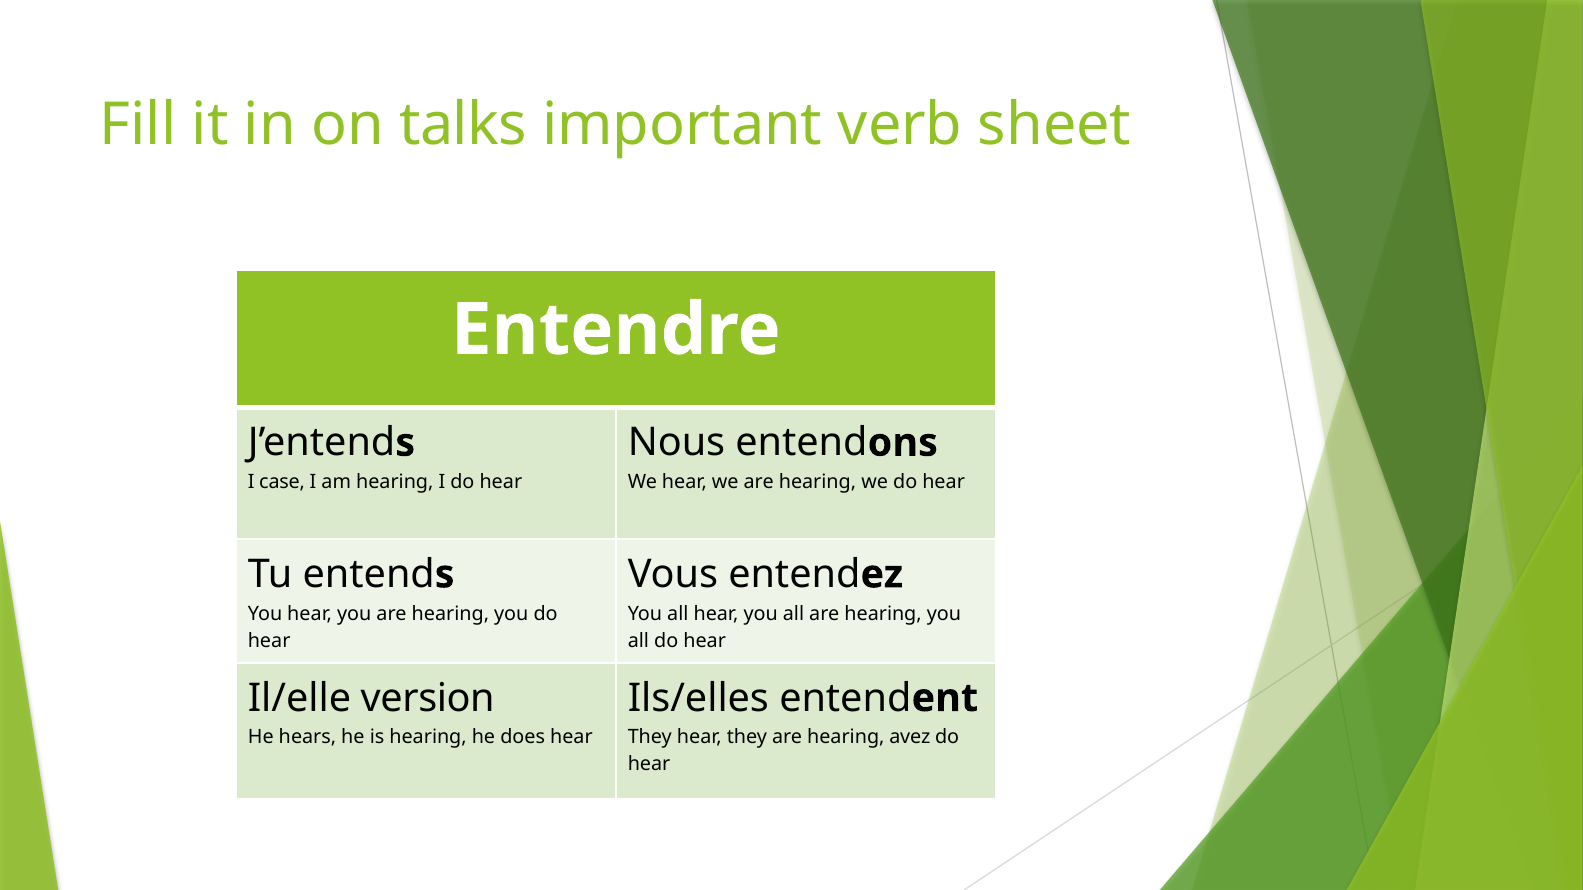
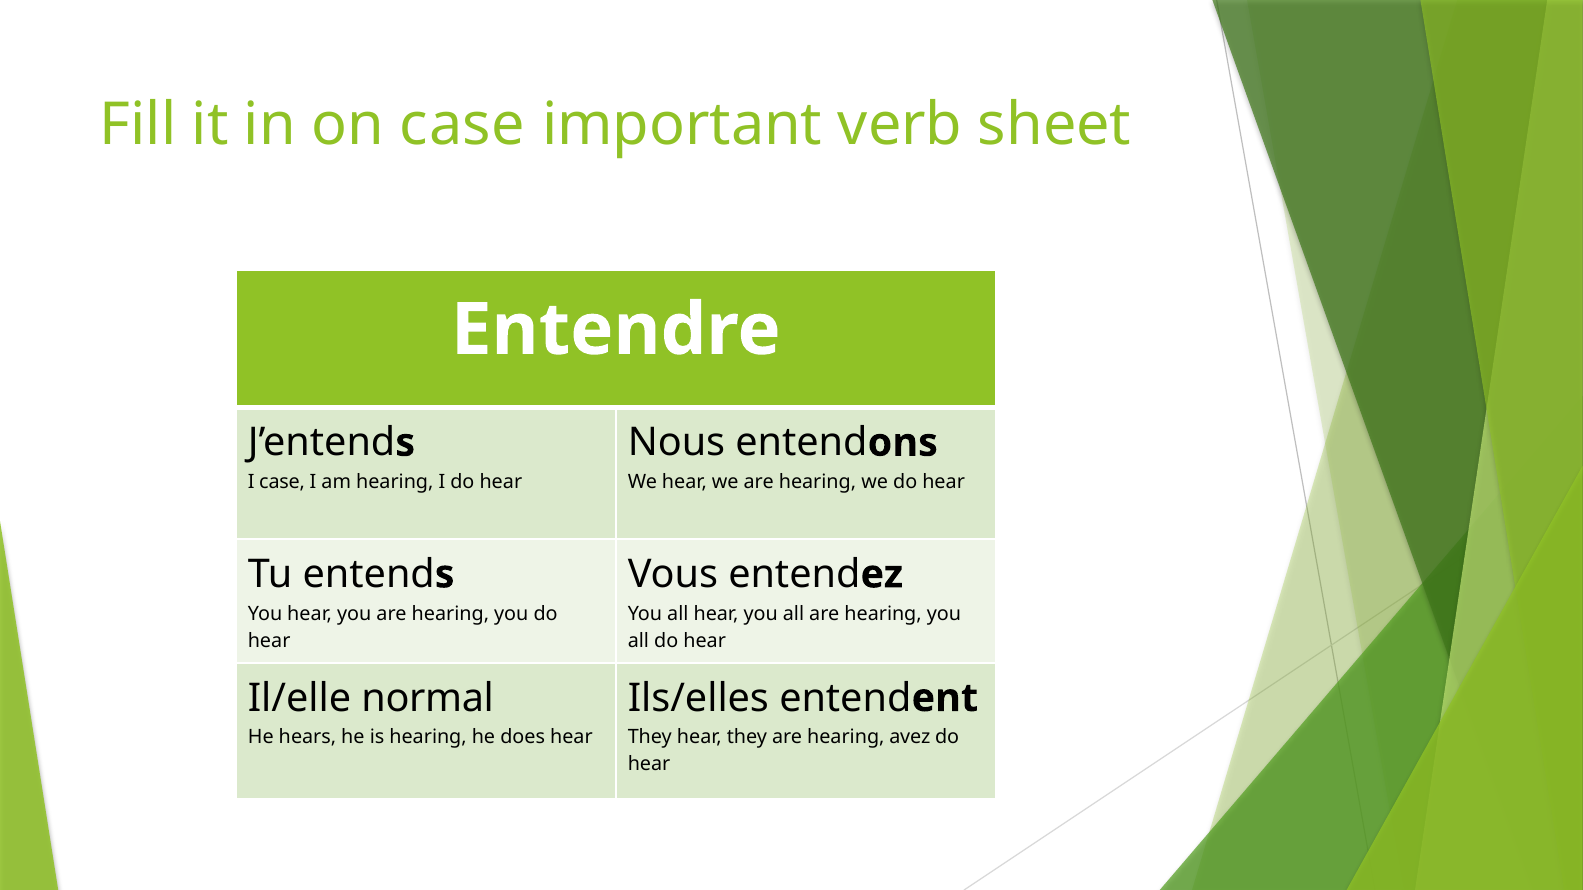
on talks: talks -> case (463, 125)
version: version -> normal (428, 698)
